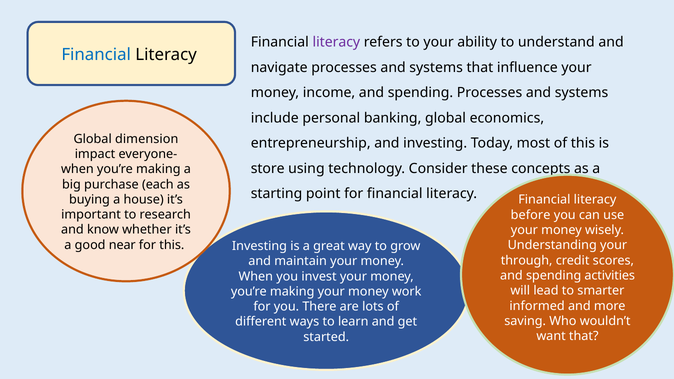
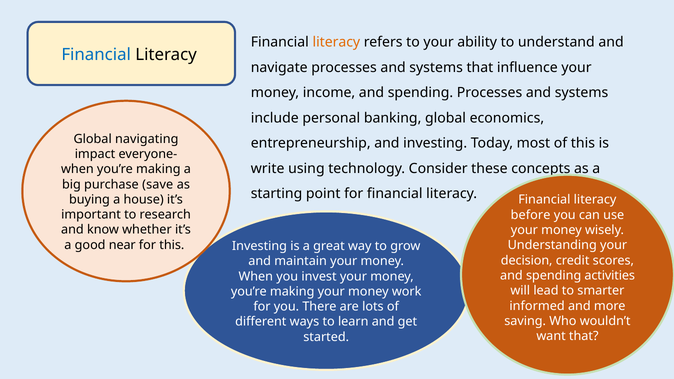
literacy colour: purple -> orange (336, 42)
dimension: dimension -> navigating (147, 139)
store: store -> write (268, 169)
each: each -> save (158, 184)
through: through -> decision (527, 260)
